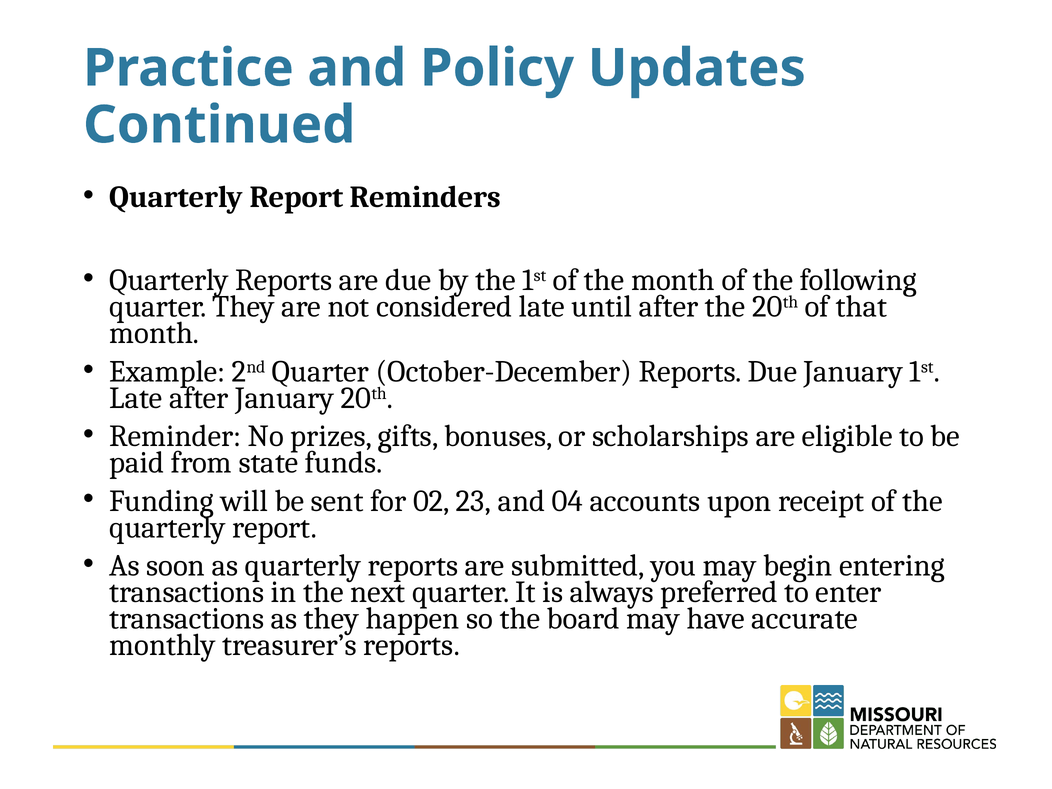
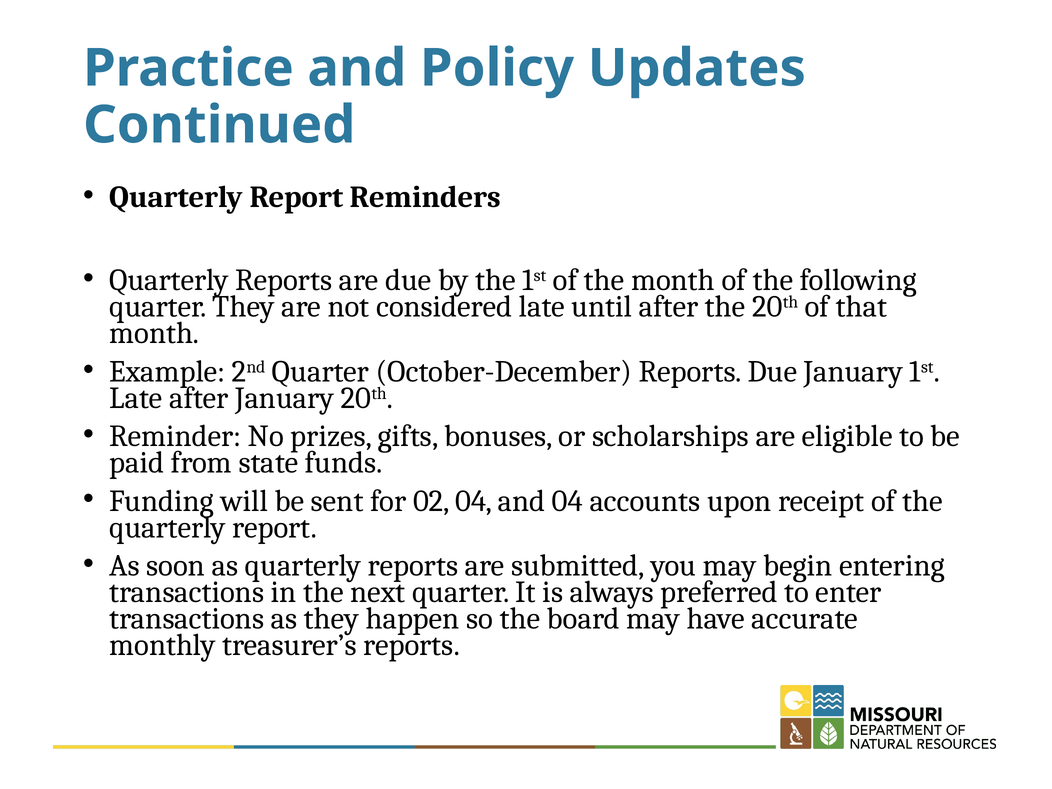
02 23: 23 -> 04 (474, 501)
